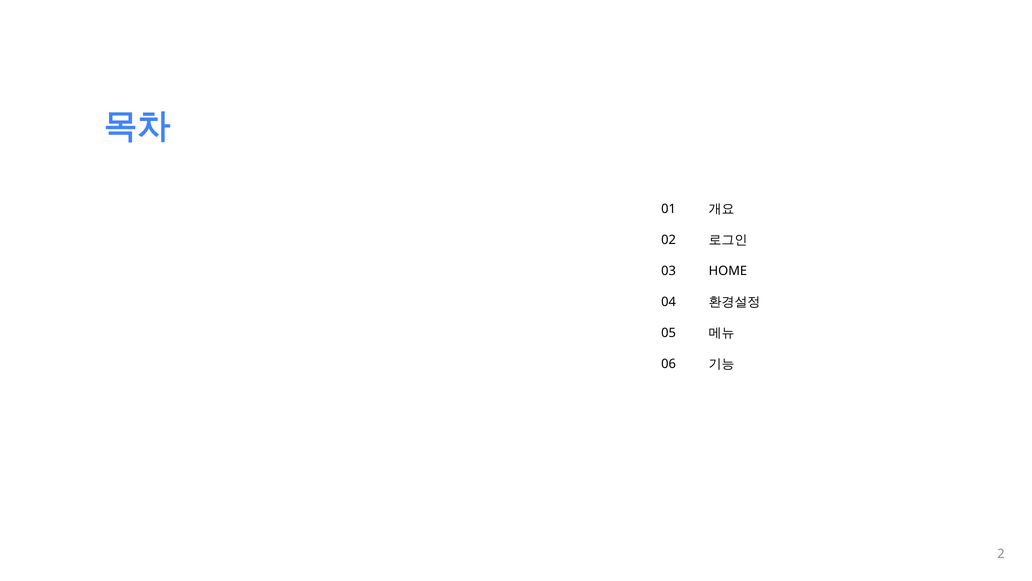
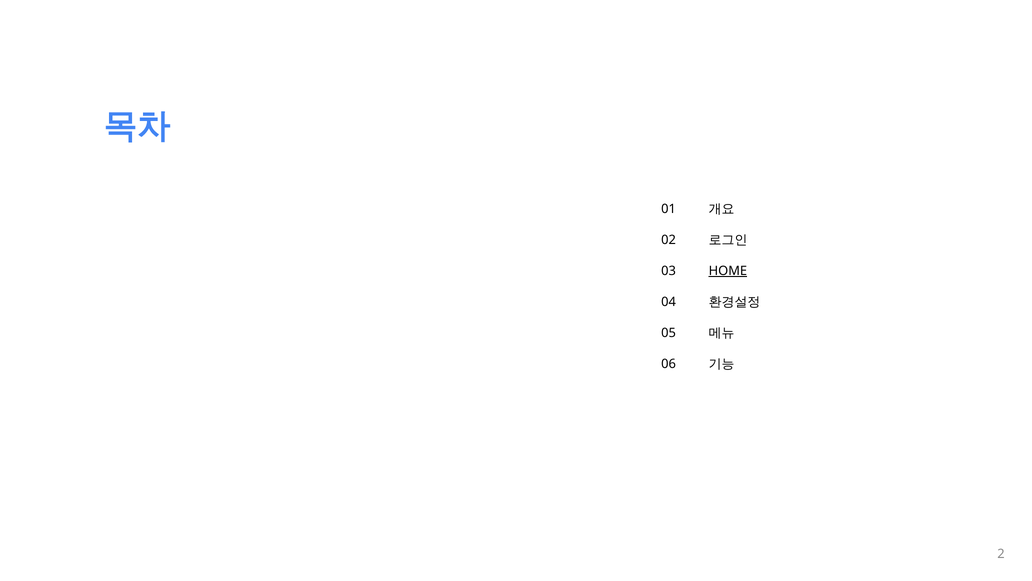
HOME underline: none -> present (728, 271)
